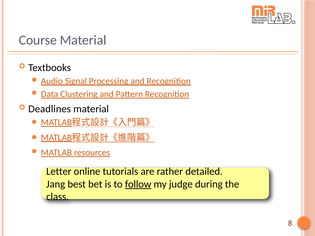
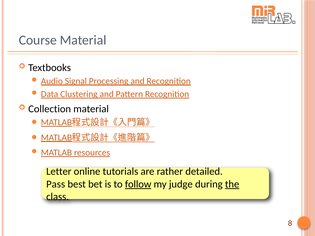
Deadlines: Deadlines -> Collection (50, 109)
Jang: Jang -> Pass (56, 184)
the underline: none -> present (232, 184)
